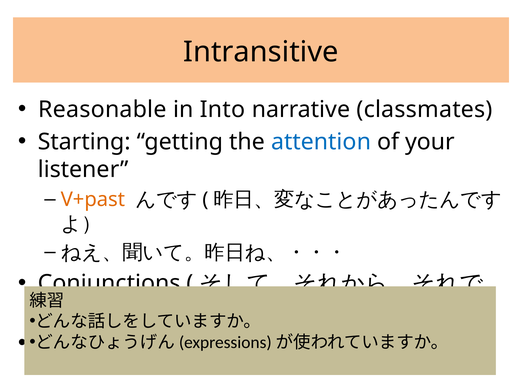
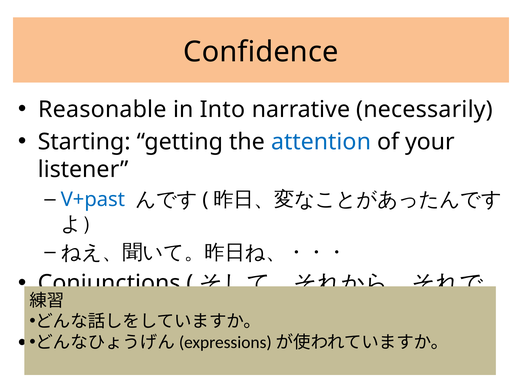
Intransitive: Intransitive -> Confidence (261, 52)
classmates: classmates -> necessarily (425, 110)
V+past colour: orange -> blue (93, 200)
